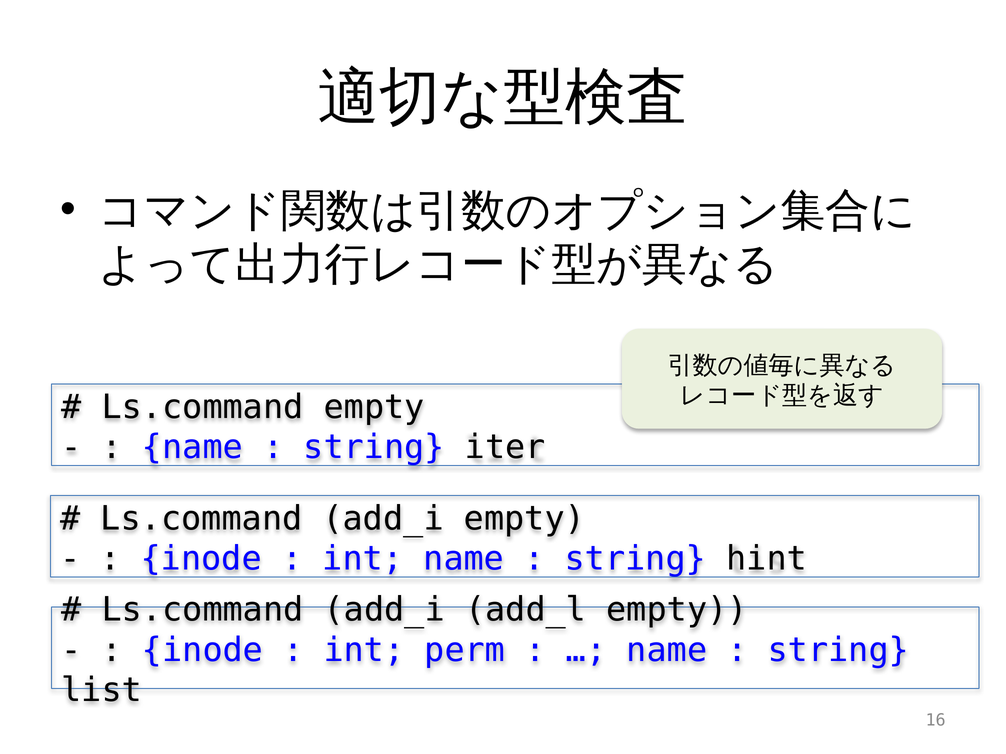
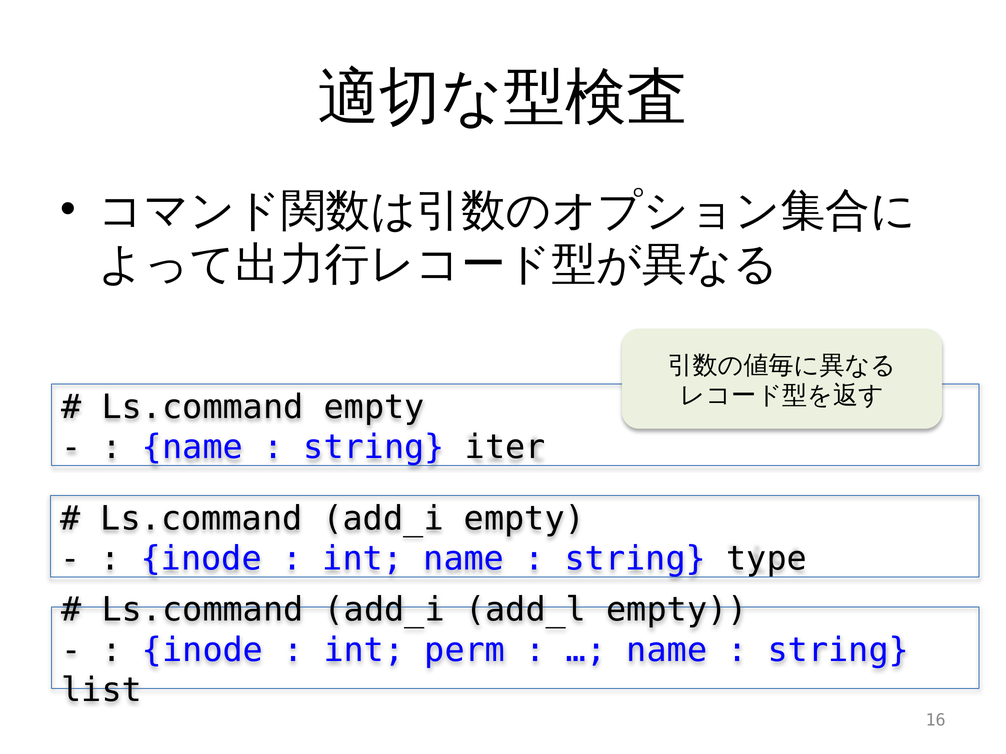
hint: hint -> type (767, 559)
